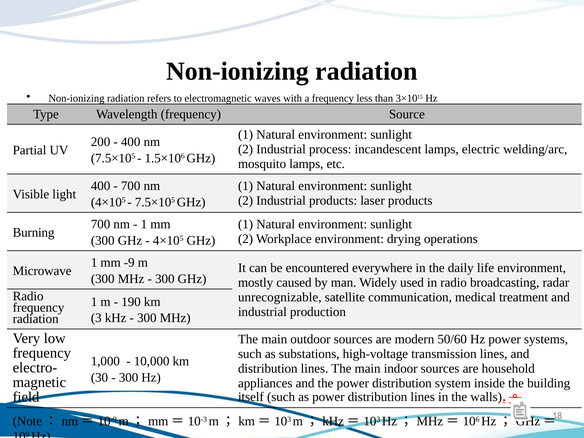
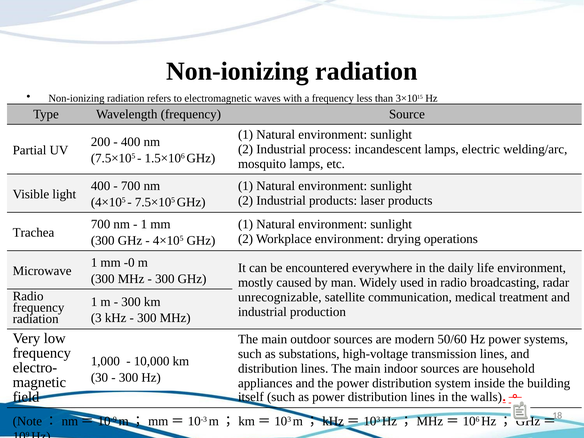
Burning: Burning -> Trachea (33, 232)
-9: -9 -> -0 (129, 263)
190: 190 -> 300 (131, 302)
